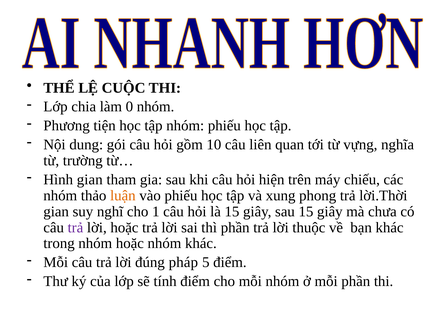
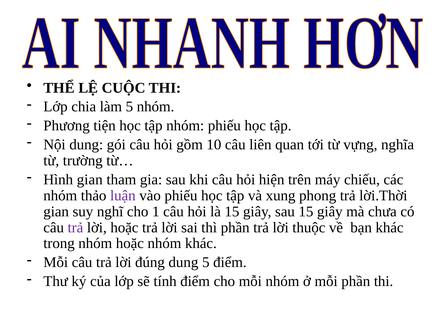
làm 0: 0 -> 5 (129, 107)
luận colour: orange -> purple (123, 196)
đúng pháp: pháp -> dung (183, 263)
